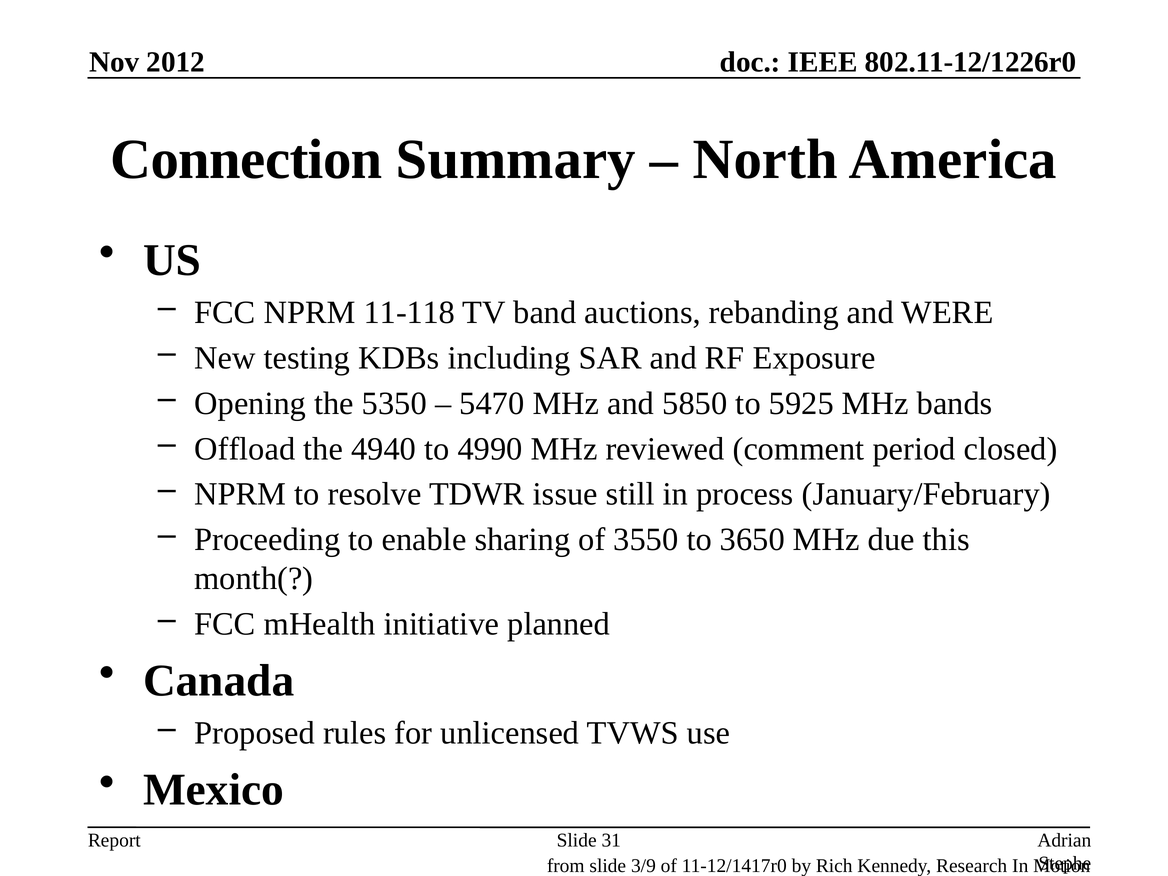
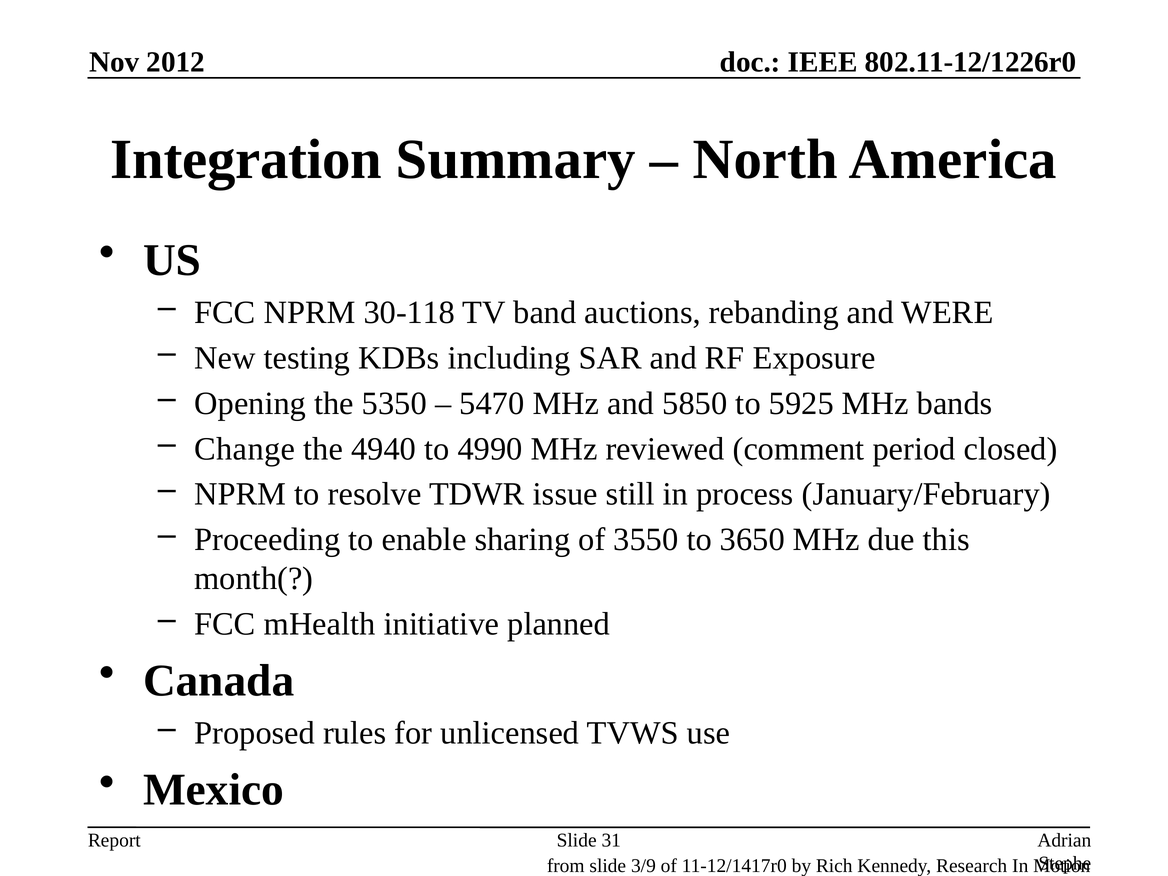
Connection: Connection -> Integration (246, 160)
11-118: 11-118 -> 30-118 (409, 313)
Offload: Offload -> Change (245, 449)
